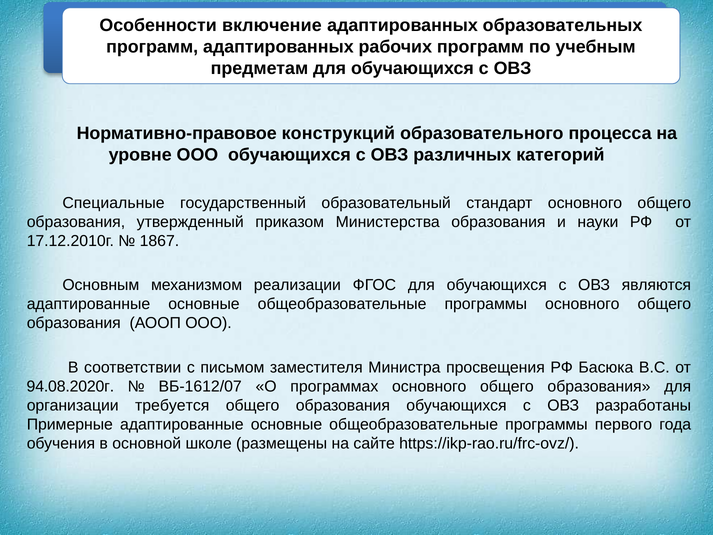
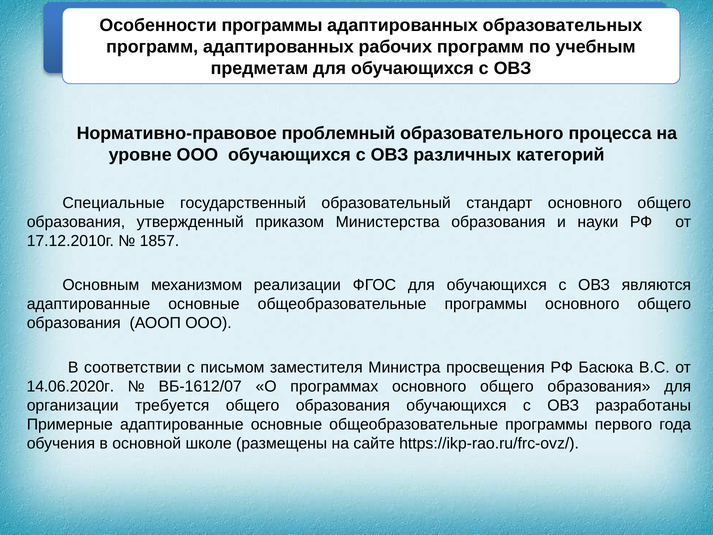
Особенности включение: включение -> программы (272, 26)
конструкций: конструкций -> проблемный (339, 133)
1867: 1867 -> 1857 (159, 241)
94.08.2020г: 94.08.2020г -> 14.06.2020г (70, 386)
